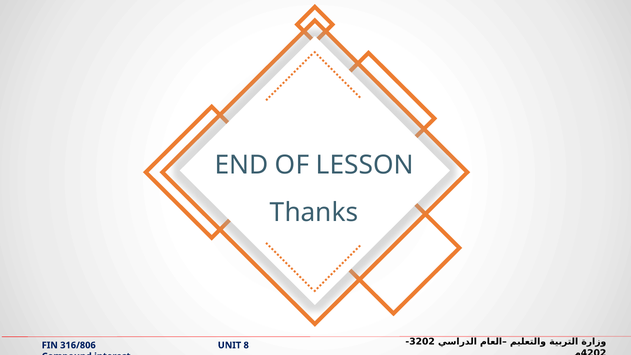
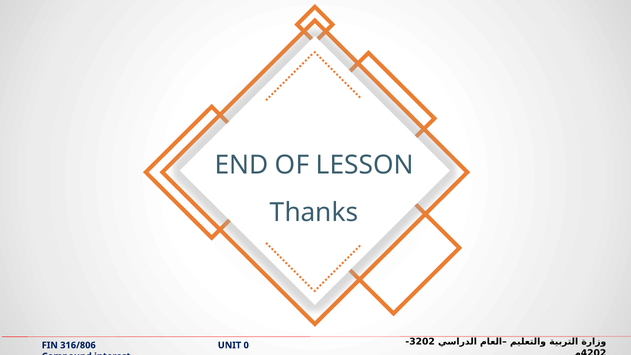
8: 8 -> 0 (246, 345)
